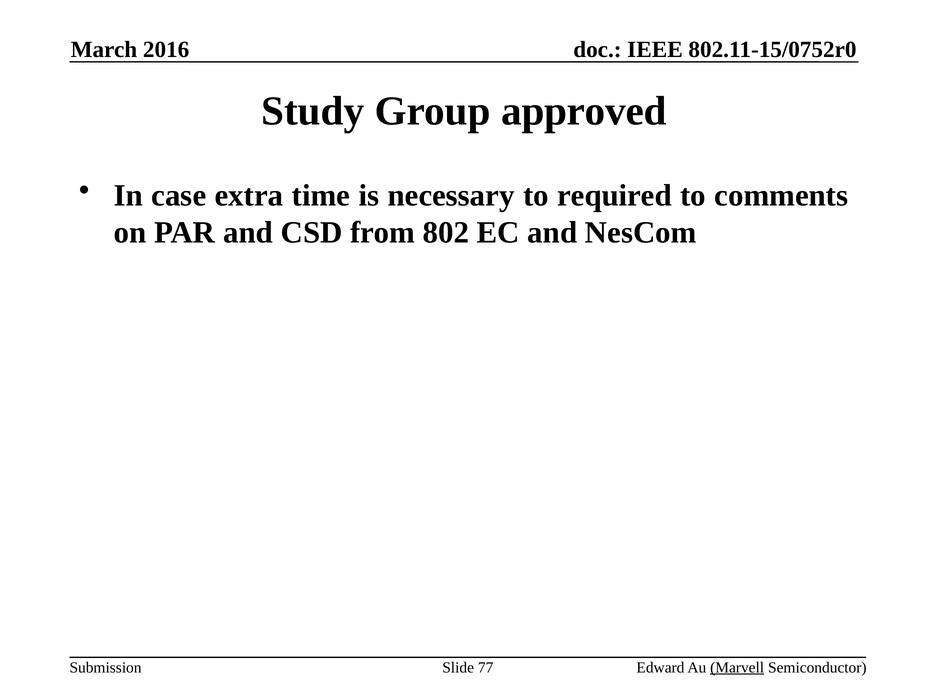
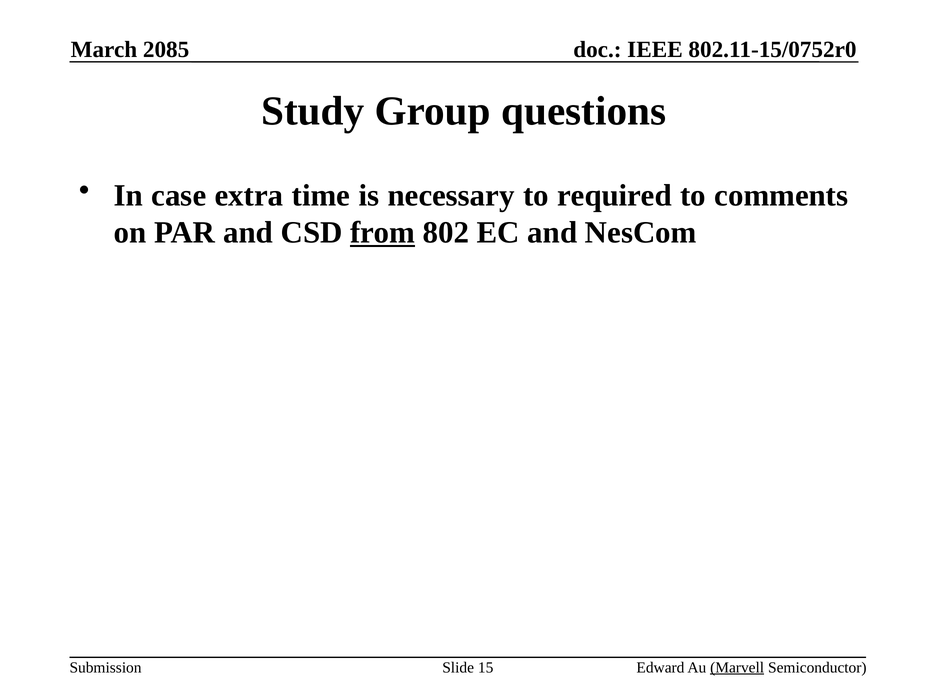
2016: 2016 -> 2085 (166, 50)
approved: approved -> questions (584, 111)
from underline: none -> present (383, 233)
77: 77 -> 15 (486, 668)
